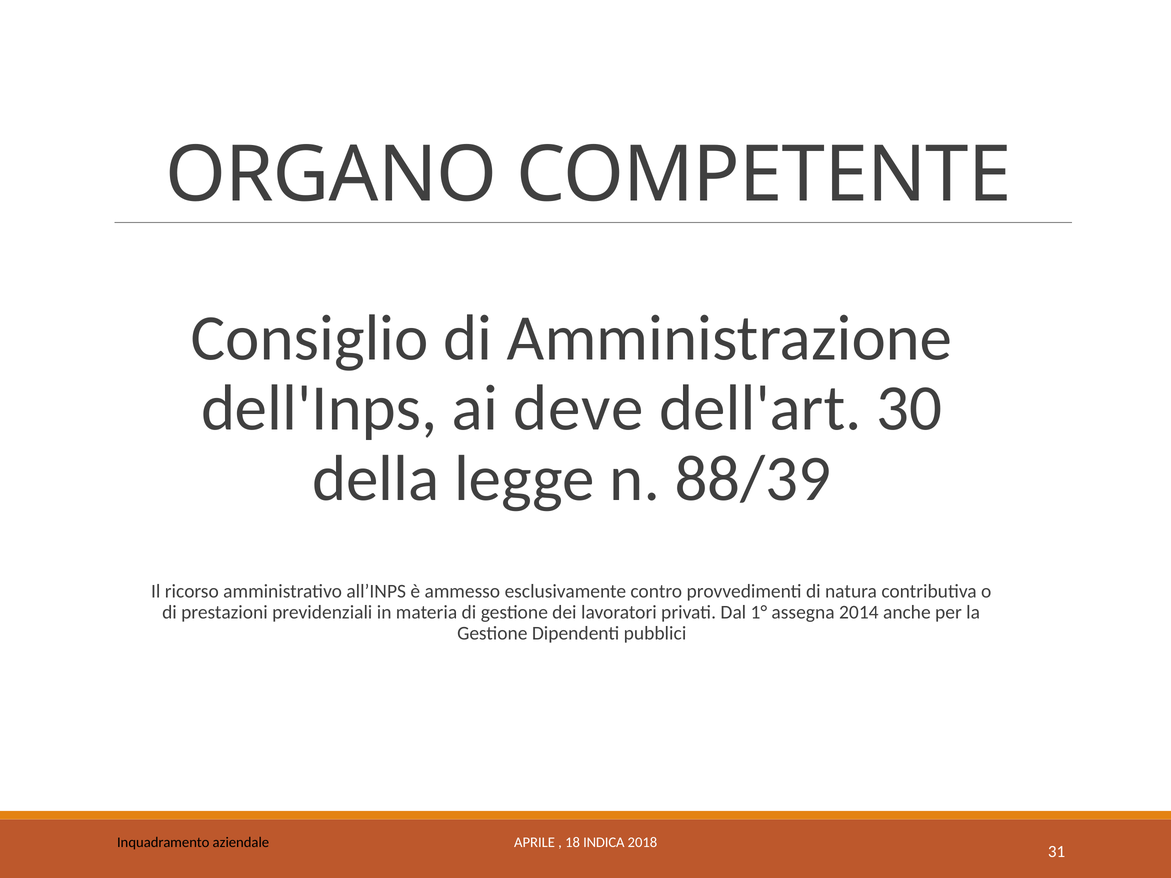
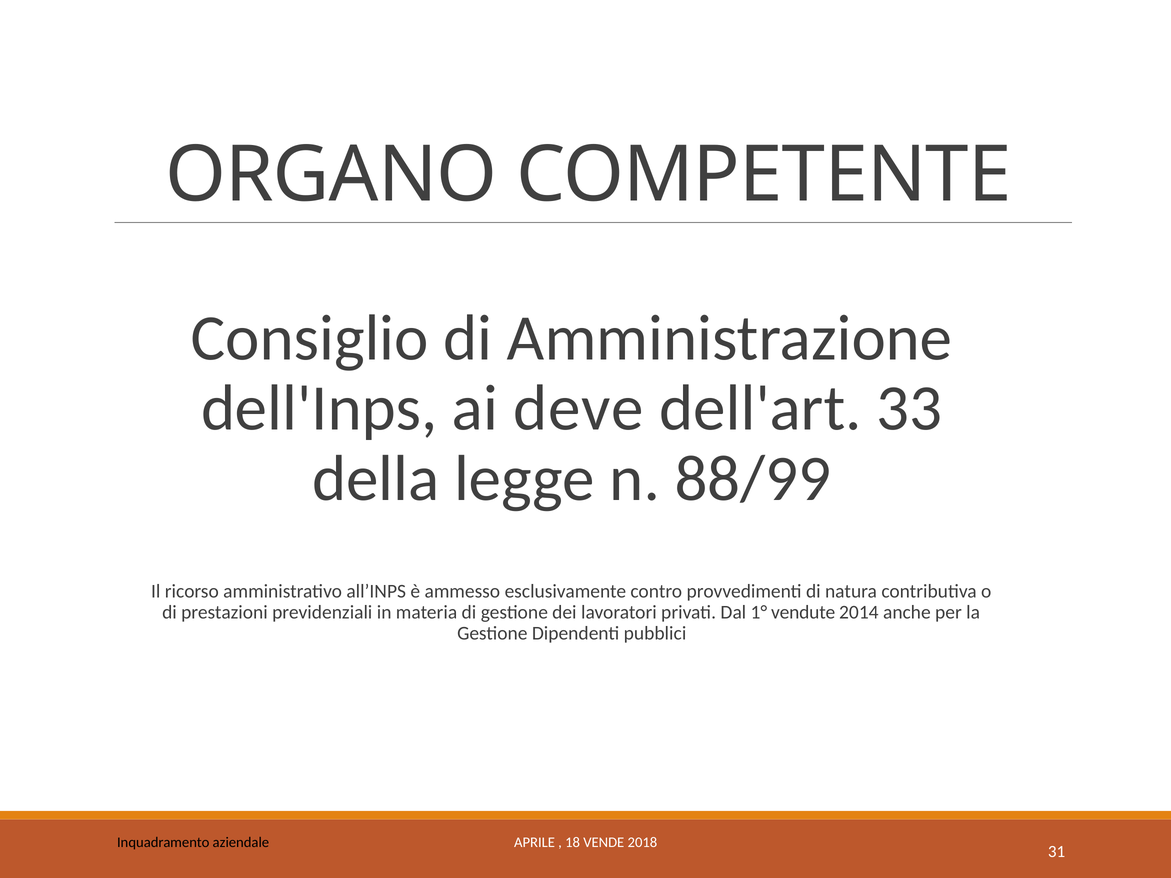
30: 30 -> 33 (909, 408)
88/39: 88/39 -> 88/99 (753, 479)
assegna: assegna -> vendute (803, 612)
INDICA: INDICA -> VENDE (604, 843)
